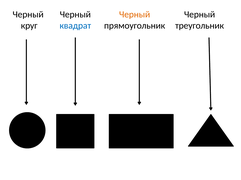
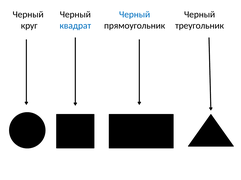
Черный colour: orange -> blue (135, 14)
